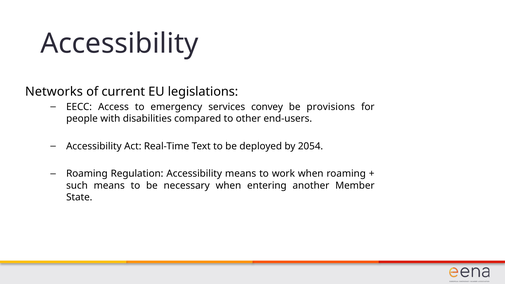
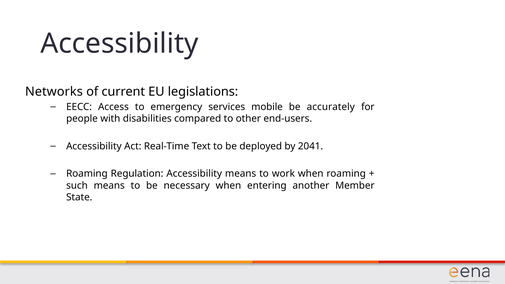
convey: convey -> mobile (267, 107)
provisions: provisions -> accurately (331, 107)
2054: 2054 -> 2041 (311, 146)
